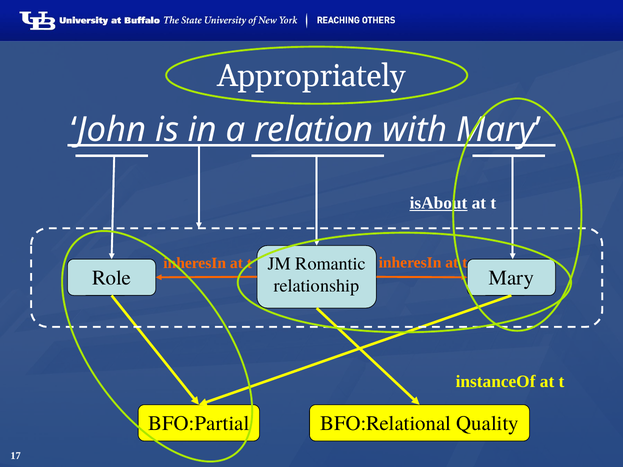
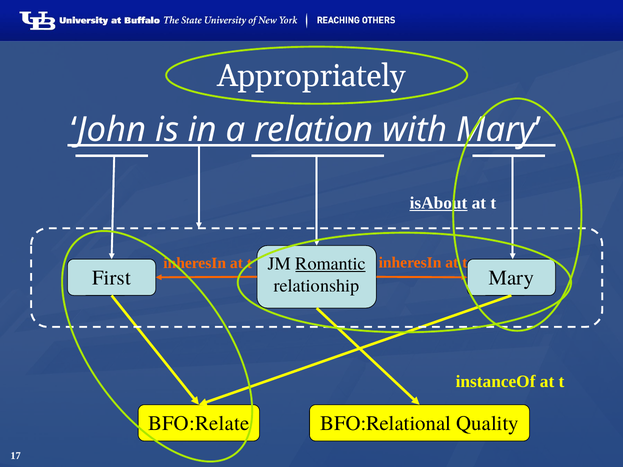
Romantic underline: none -> present (331, 264)
Role: Role -> First (111, 278)
BFO:Partial: BFO:Partial -> BFO:Relate (199, 424)
